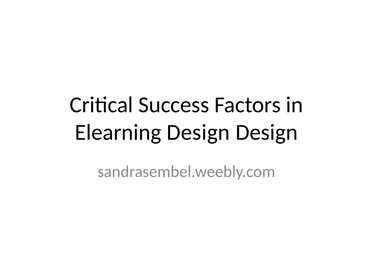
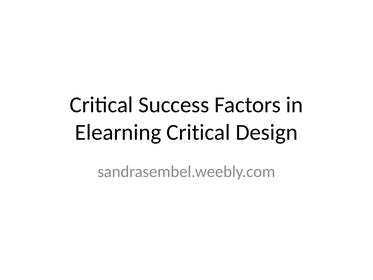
Elearning Design: Design -> Critical (198, 132)
